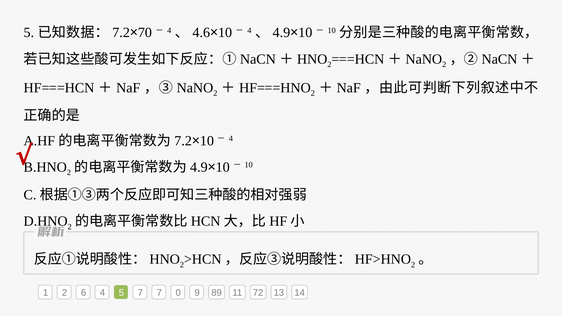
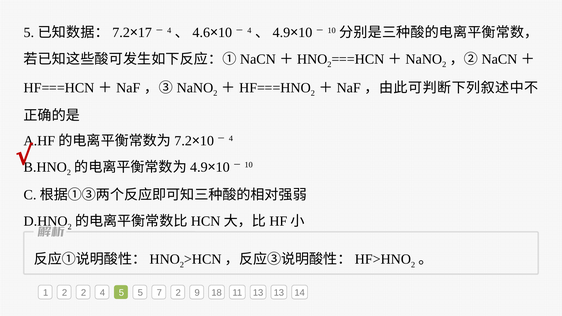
70: 70 -> 17 (145, 33)
2 6: 6 -> 2 (84, 293)
5 7: 7 -> 5 (140, 293)
7 0: 0 -> 2 (178, 293)
89: 89 -> 18 (217, 293)
11 72: 72 -> 13 (258, 293)
